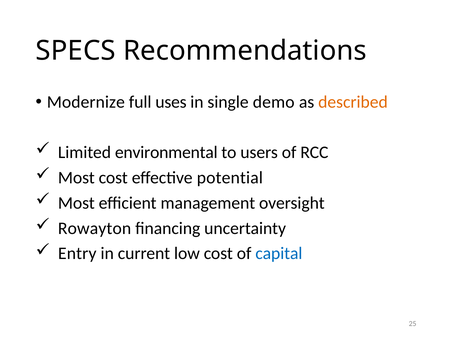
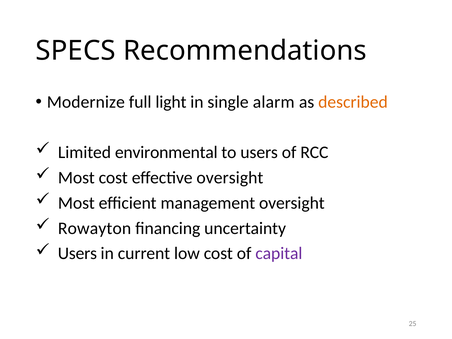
uses: uses -> light (171, 102)
demo: demo -> alarm (274, 102)
effective potential: potential -> oversight (230, 178)
Entry: Entry -> Users (77, 254)
capital colour: blue -> purple (279, 254)
